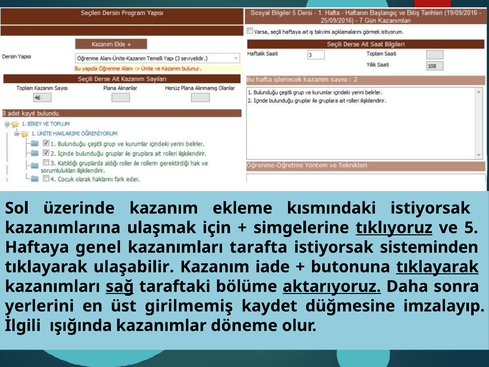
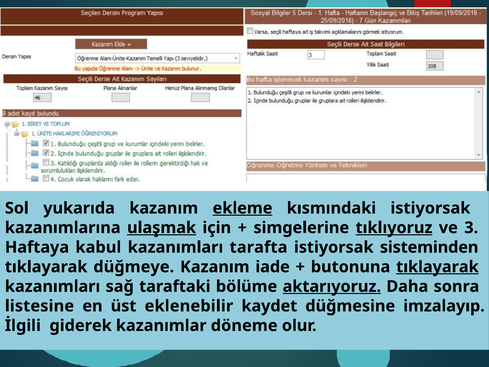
üzerinde: üzerinde -> yukarıda (79, 208)
ekleme underline: none -> present (243, 208)
ulaşmak underline: none -> present (162, 228)
5: 5 -> 3 (471, 228)
genel: genel -> kabul (98, 247)
ulaşabilir: ulaşabilir -> düğmeye (134, 267)
sağ underline: present -> none (120, 286)
yerlerini: yerlerini -> listesine (39, 306)
girilmemiş: girilmemiş -> eklenebilir (189, 306)
ışığında: ışığında -> giderek (81, 325)
